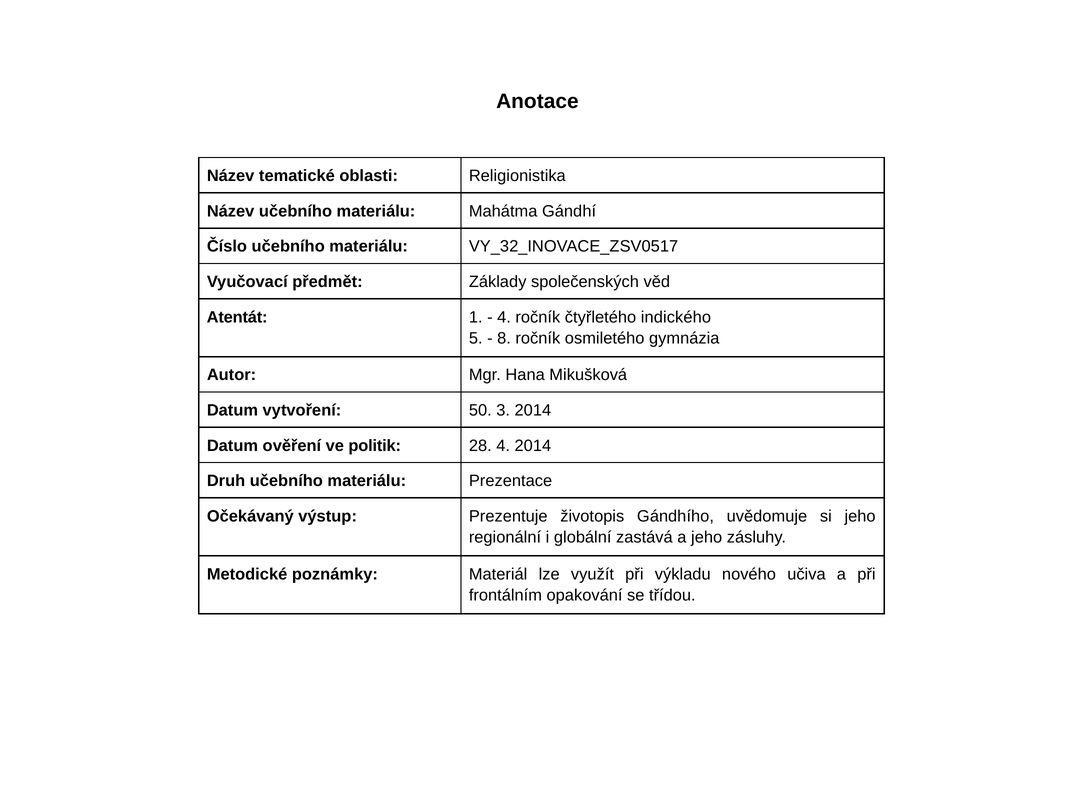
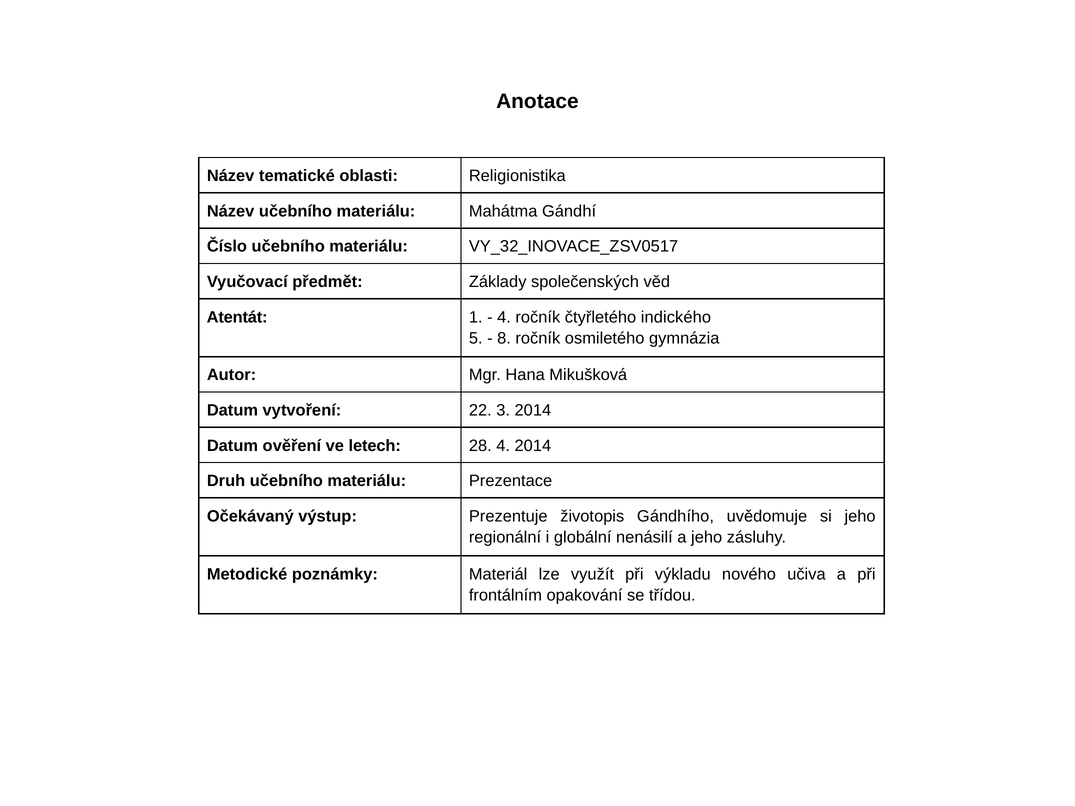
50: 50 -> 22 (480, 410)
politik: politik -> letech (375, 446)
zastává: zastává -> nenásilí (644, 537)
